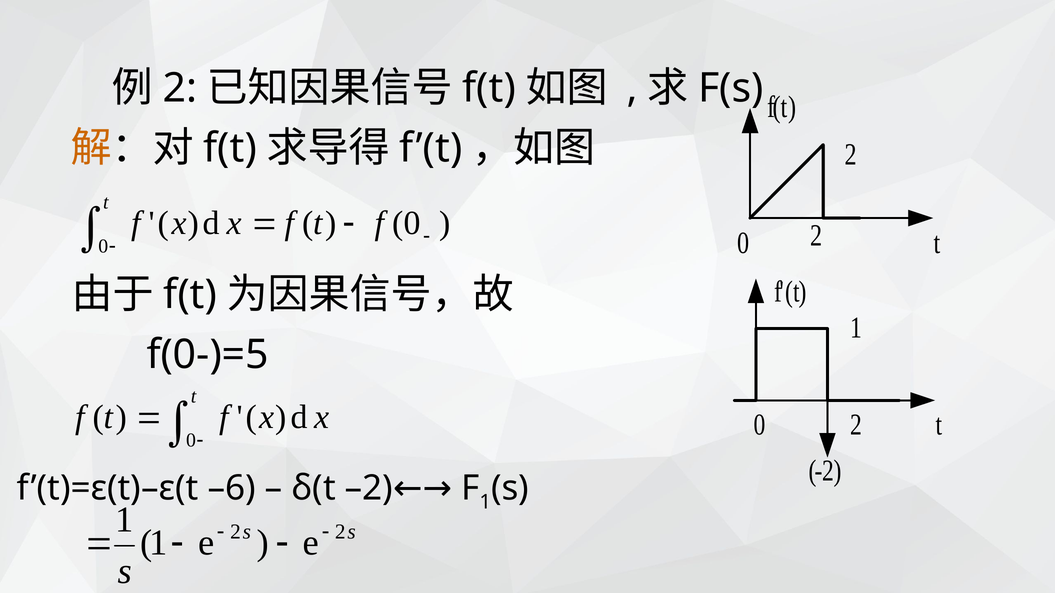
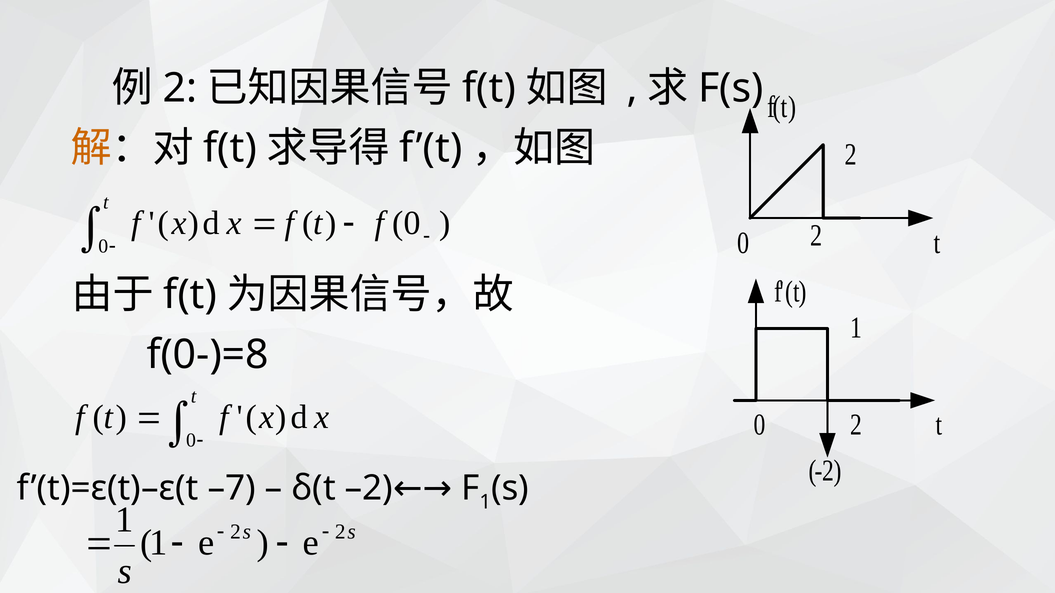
f(0-)=5: f(0-)=5 -> f(0-)=8 (208, 355)
–6: –6 -> –7 (232, 489)
